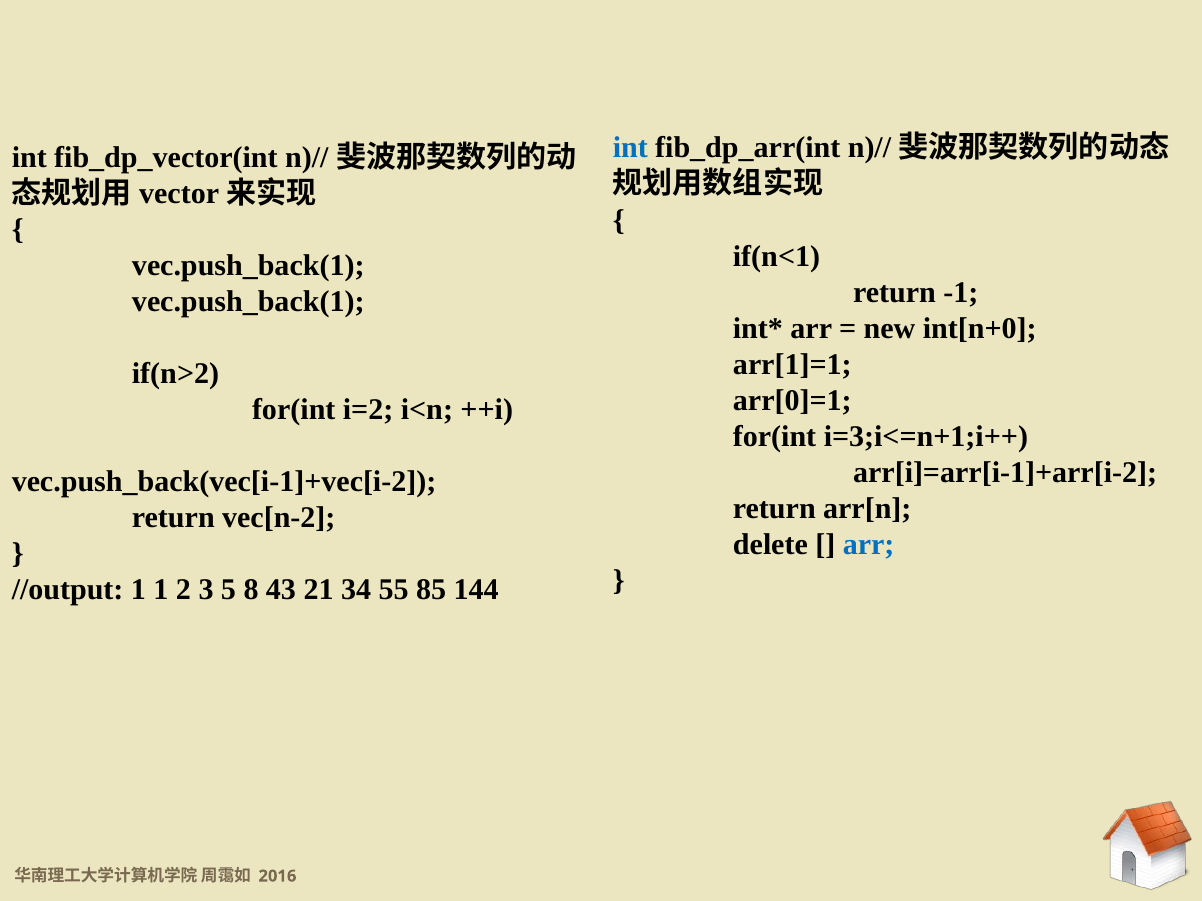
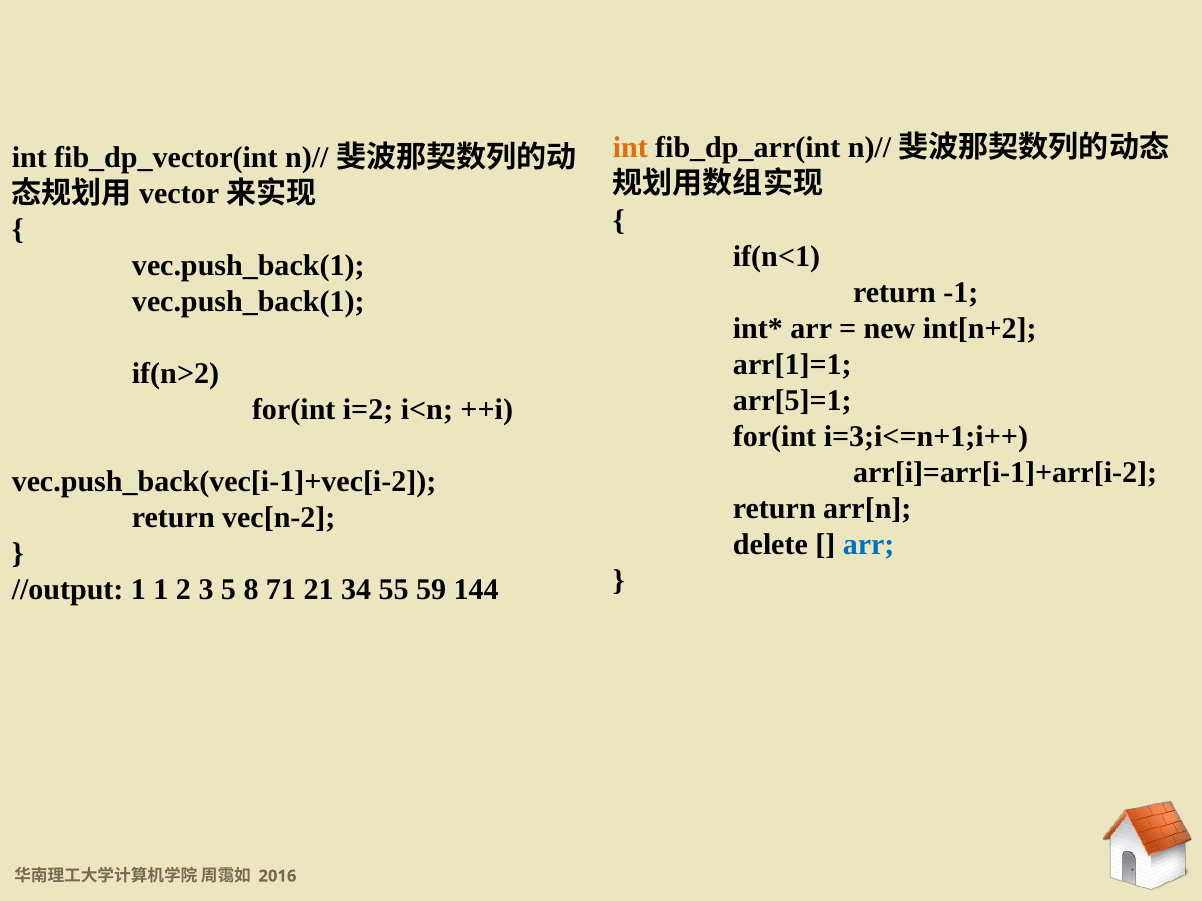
int colour: blue -> orange (630, 148)
int[n+0: int[n+0 -> int[n+2 (980, 328)
arr[0]=1: arr[0]=1 -> arr[5]=1 (792, 401)
43: 43 -> 71 (281, 590)
85: 85 -> 59 (431, 590)
